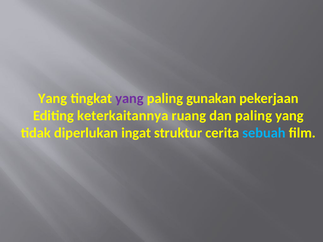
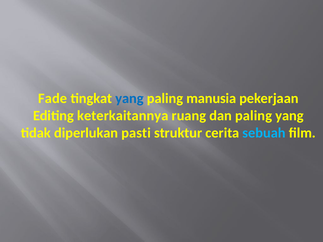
Yang: Yang -> Fade (53, 99)
yang colour: purple -> blue (129, 99)
gunakan: gunakan -> manusia (211, 99)
ingat: ingat -> pasti (136, 133)
